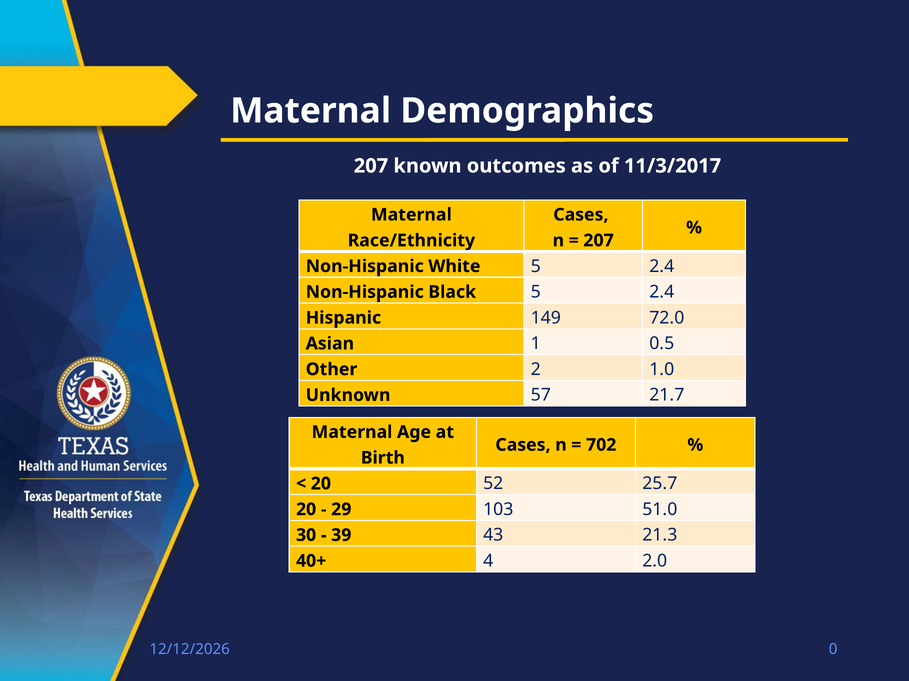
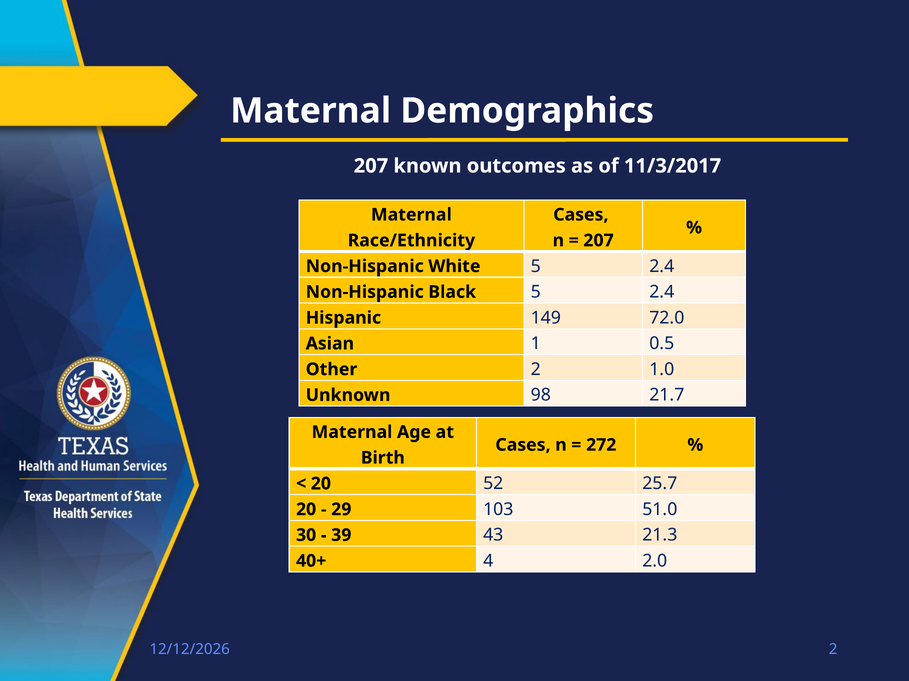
57: 57 -> 98 (541, 396)
702: 702 -> 272 (601, 445)
0: 0 -> 2 (833, 650)
